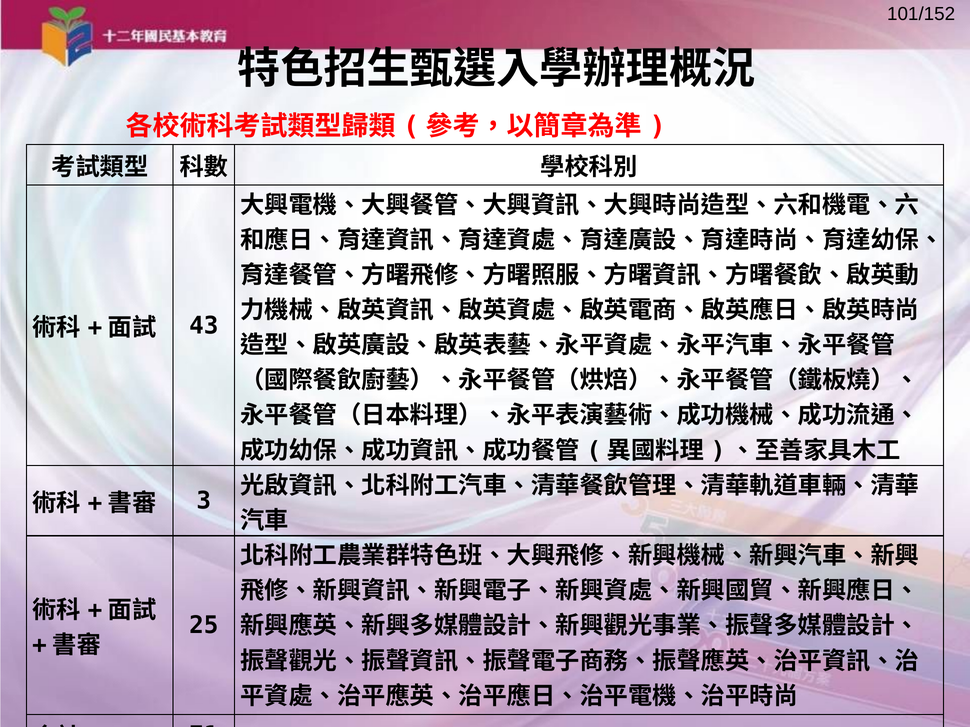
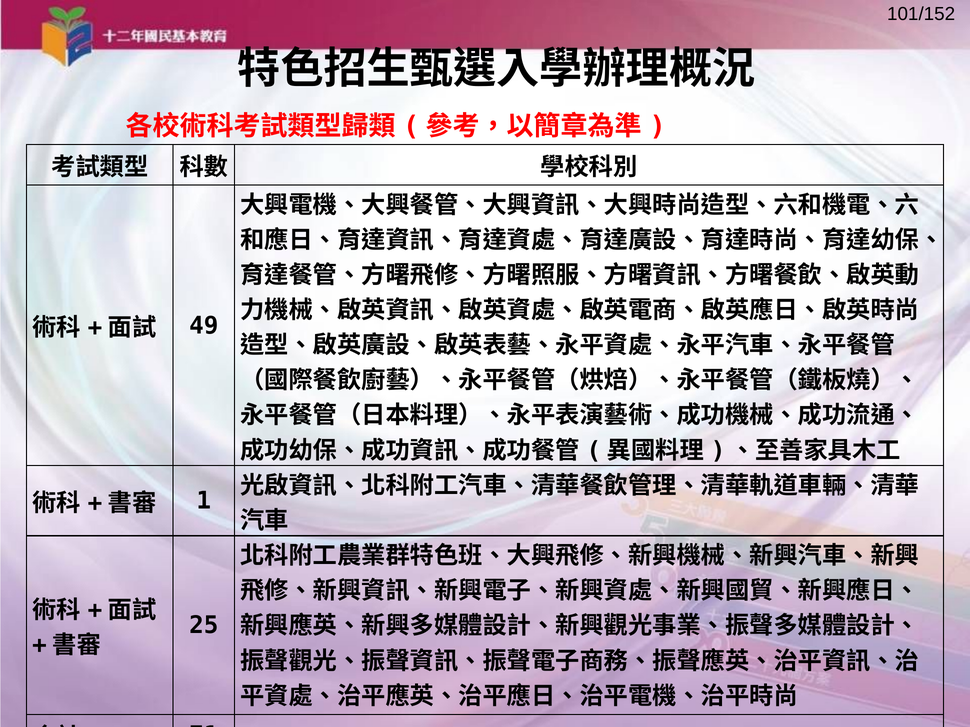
43: 43 -> 49 (204, 326)
3: 3 -> 1 (204, 501)
